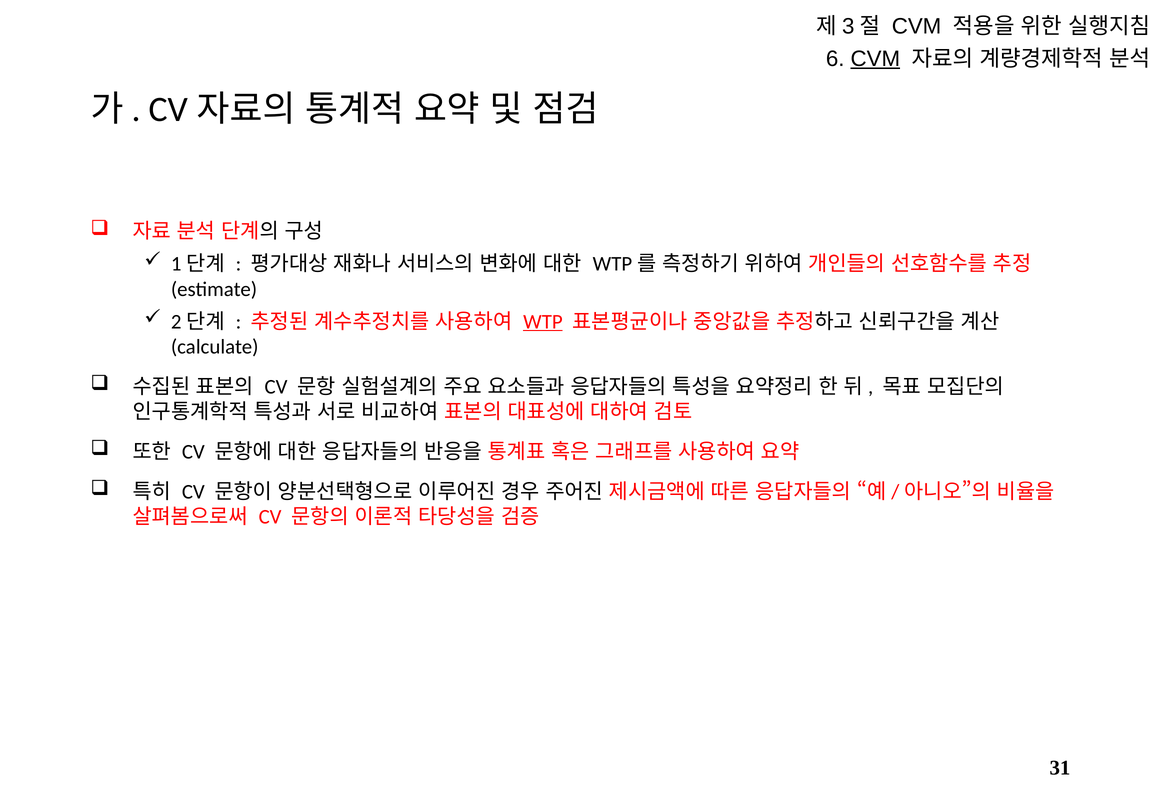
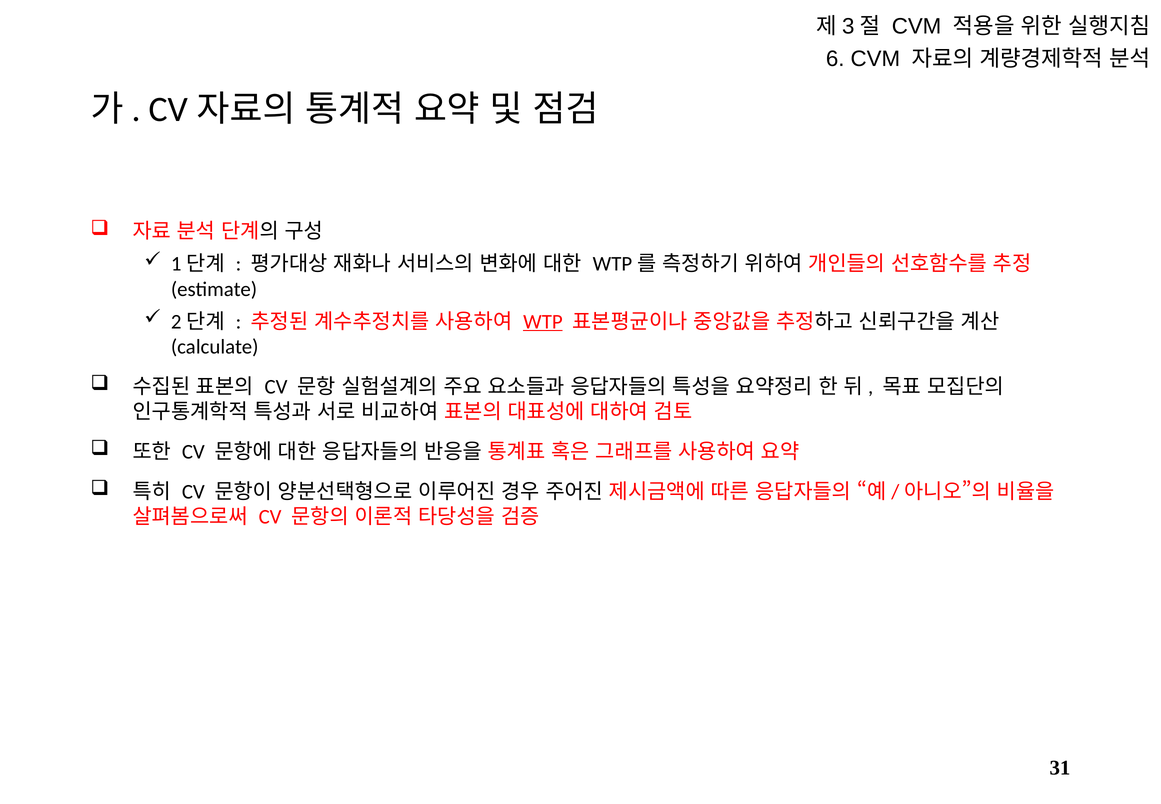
CVM underline: present -> none (875, 59)
